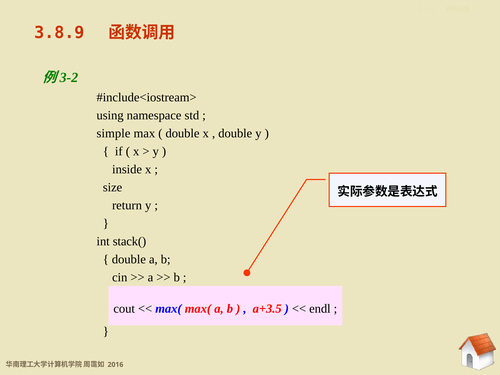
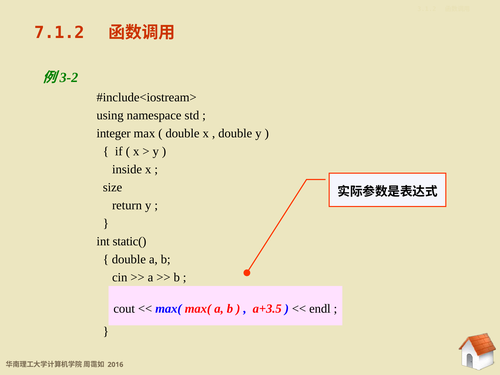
3.8.9: 3.8.9 -> 7.1.2 (59, 33)
simple: simple -> integer (114, 133)
stack(: stack( -> static( (130, 241)
